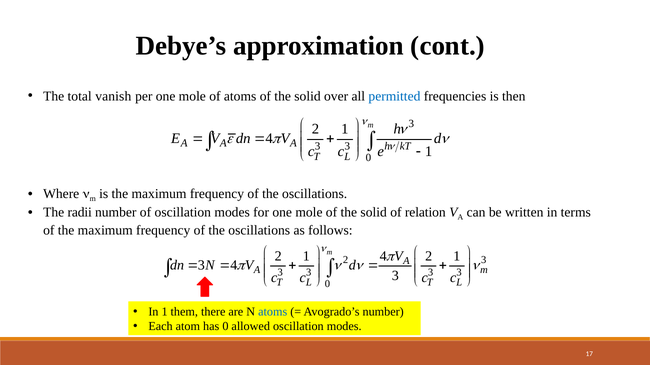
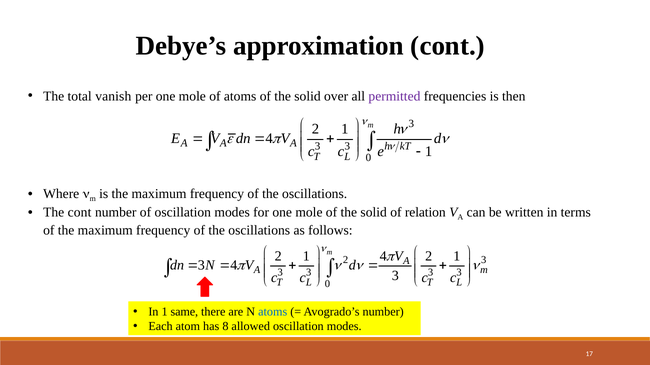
permitted colour: blue -> purple (394, 96)
The radii: radii -> cont (80, 212)
them: them -> same (184, 312)
has 0: 0 -> 8 (225, 327)
